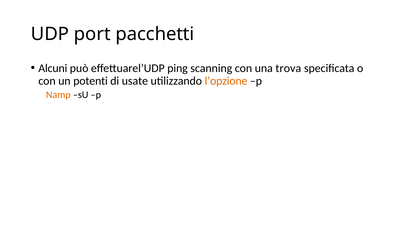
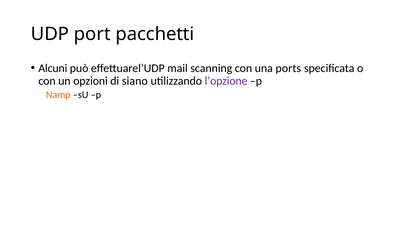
ping: ping -> mail (178, 68)
trova: trova -> ports (288, 68)
potenti: potenti -> opzioni (90, 81)
usate: usate -> siano (135, 81)
l’opzione colour: orange -> purple (226, 81)
